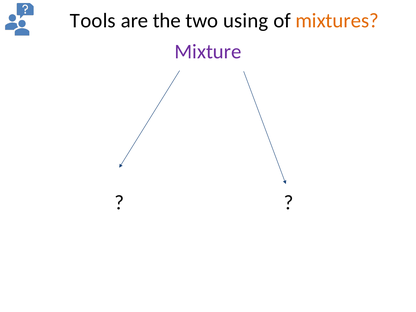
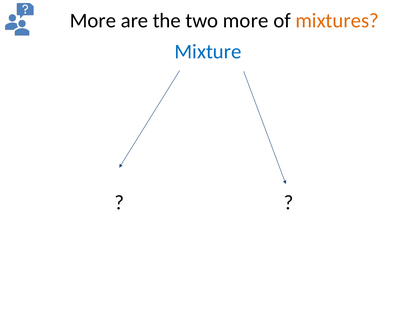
Tools: Tools -> More (93, 21)
two using: using -> more (246, 21)
Mixture colour: purple -> blue (208, 52)
